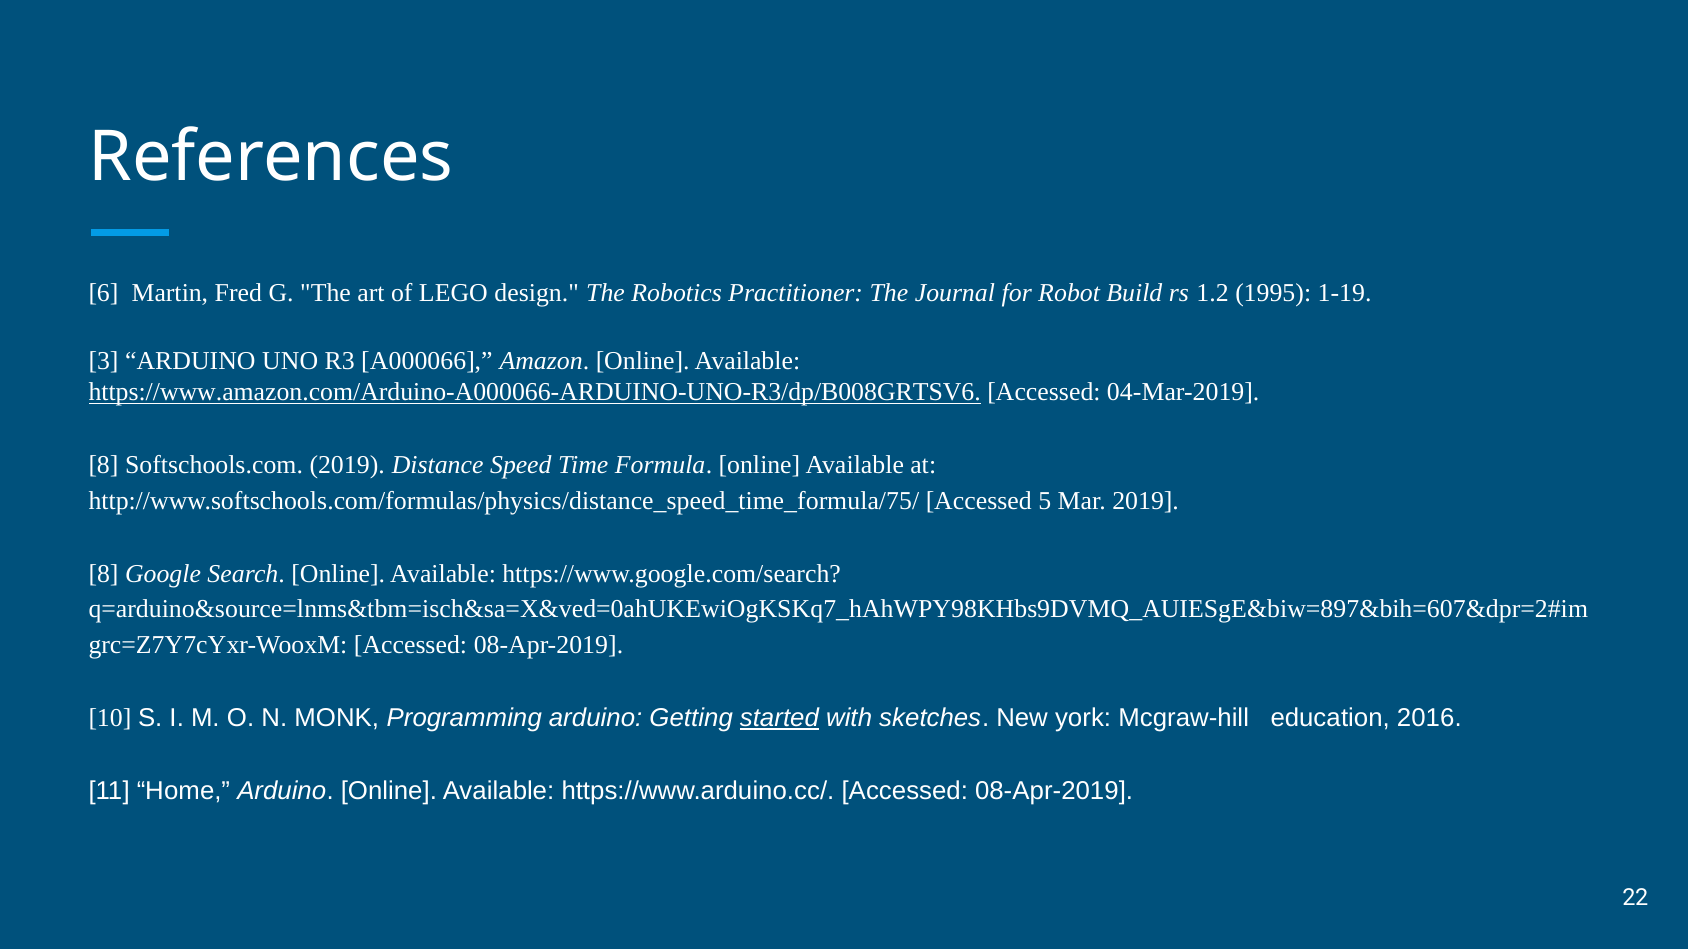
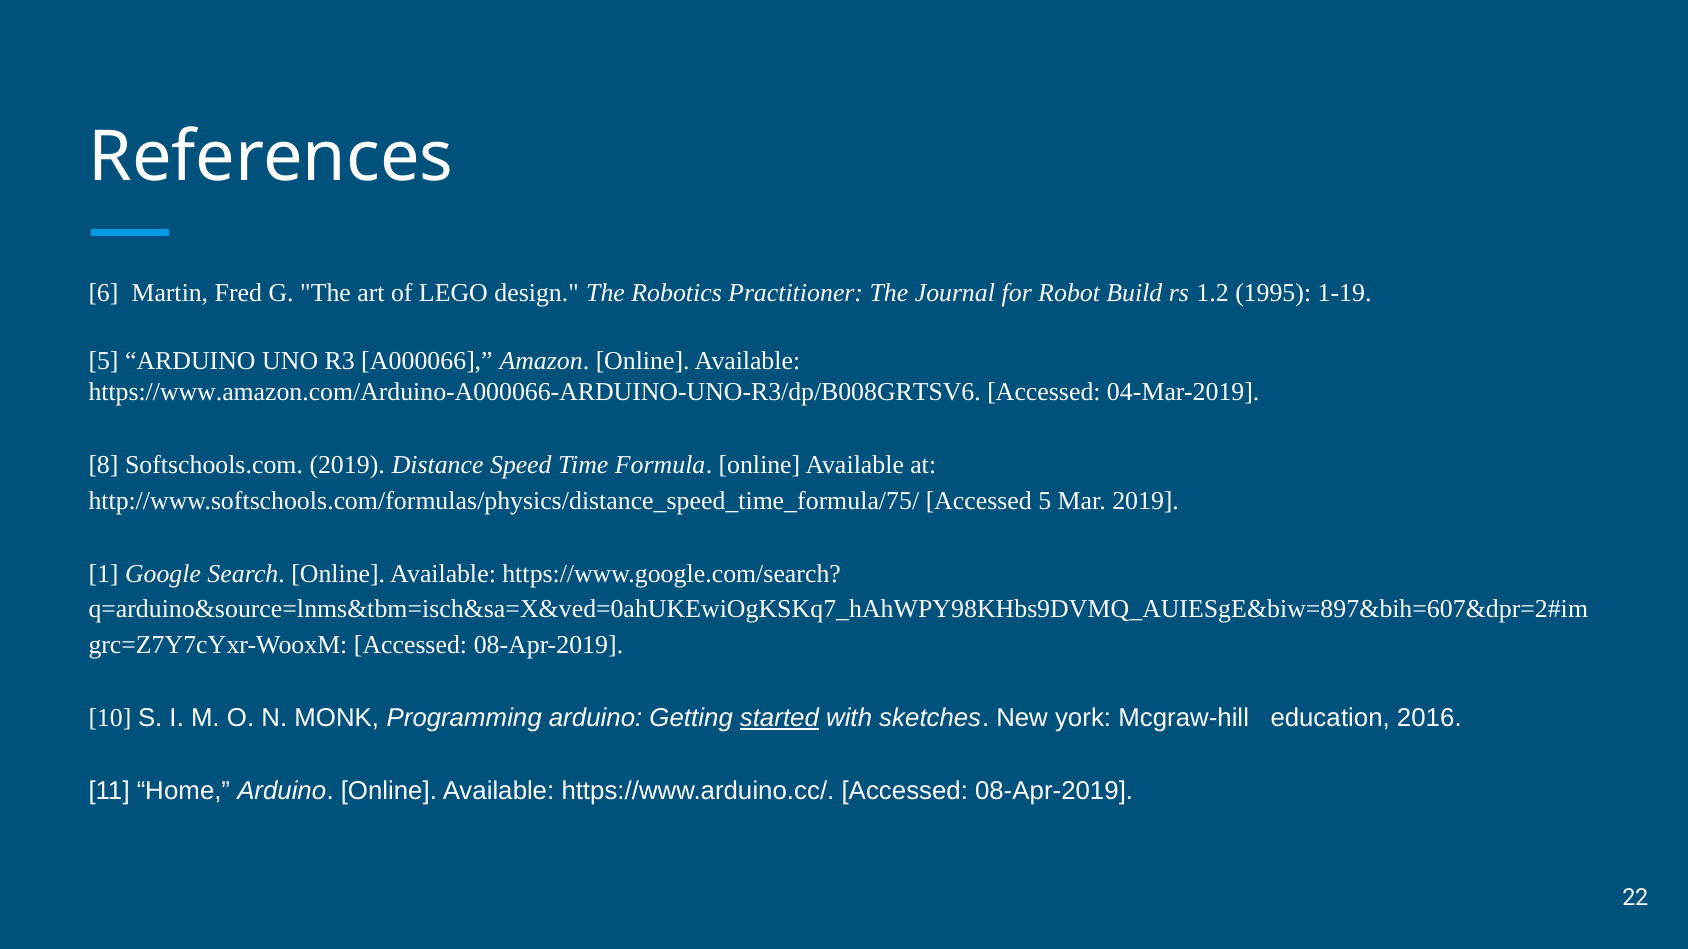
3: 3 -> 5 (104, 362)
https://www.amazon.com/Arduino-A000066-ARDUINO-UNO-R3/dp/B008GRTSV6 underline: present -> none (535, 393)
8: 8 -> 1 (104, 574)
